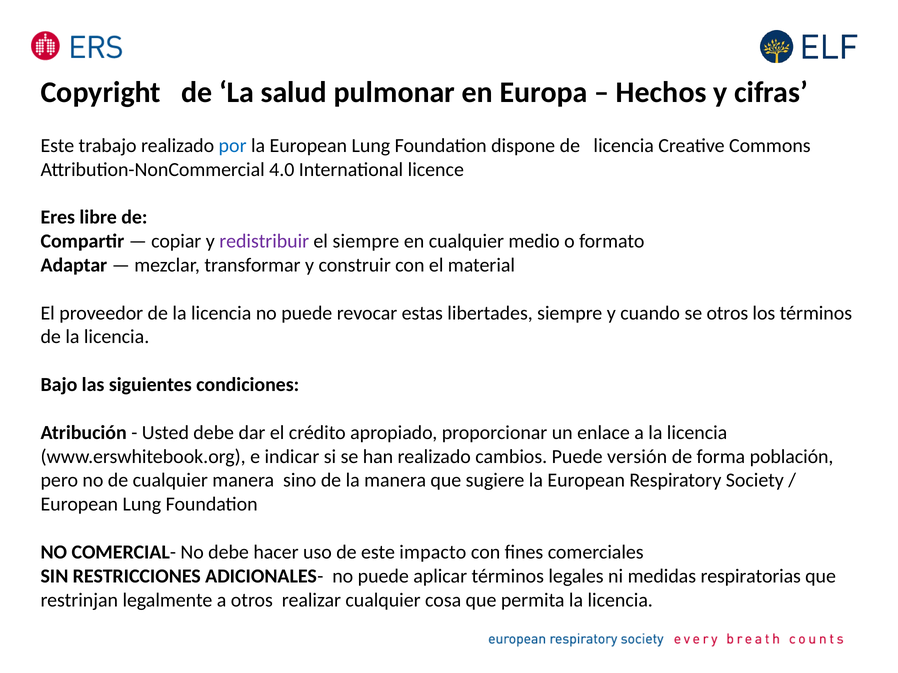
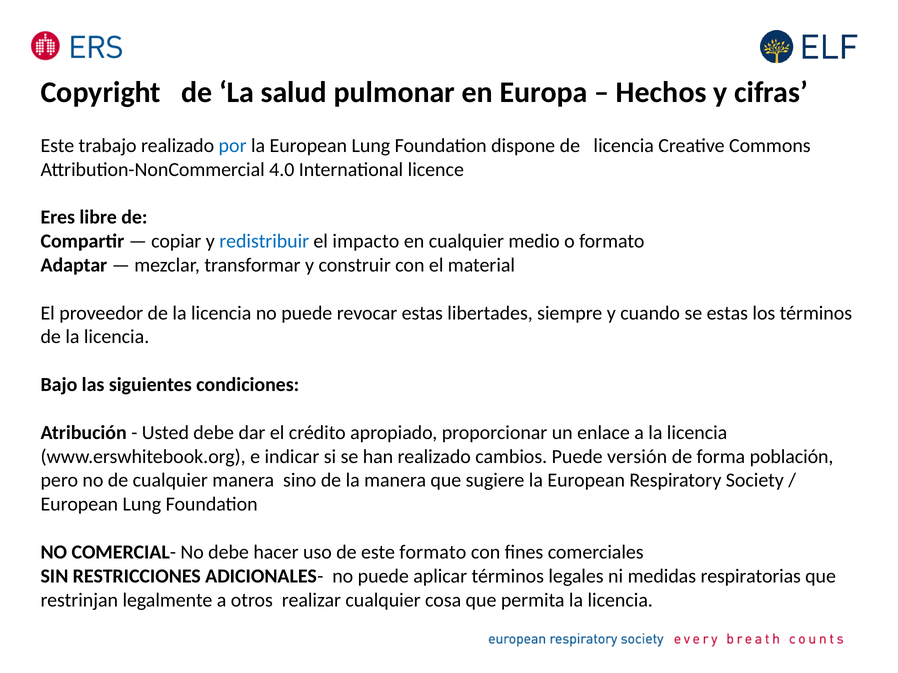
redistribuir colour: purple -> blue (264, 241)
el siempre: siempre -> impacto (366, 241)
se otros: otros -> estas (727, 313)
este impacto: impacto -> formato (433, 553)
